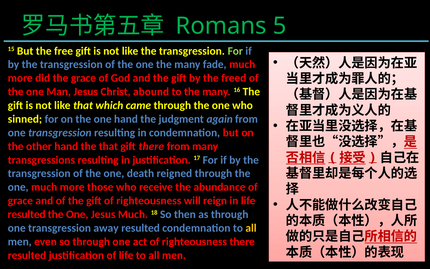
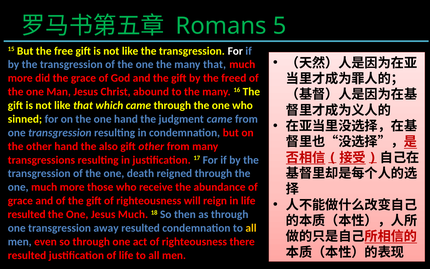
For colour: light green -> white (235, 51)
many fade: fade -> that (215, 65)
judgment again: again -> came (220, 119)
the that: that -> also (108, 146)
gift there: there -> other (151, 146)
